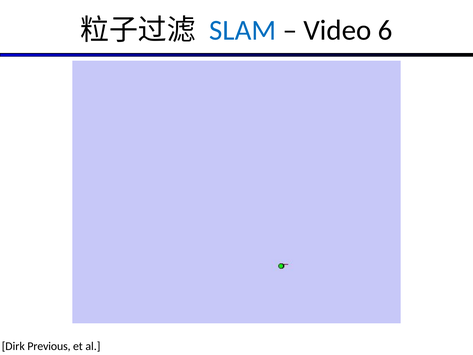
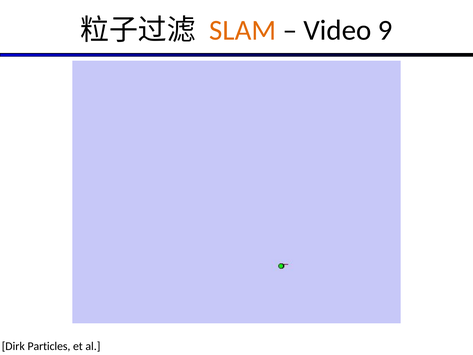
SLAM colour: blue -> orange (243, 30)
6: 6 -> 9 (385, 30)
Previous: Previous -> Particles (49, 346)
